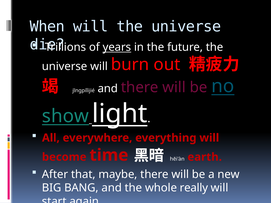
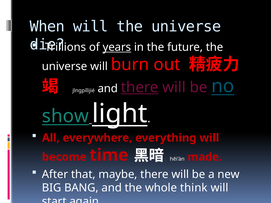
there underline: none -> present (140, 87)
earth: earth -> made (205, 157)
really: really -> think (194, 188)
